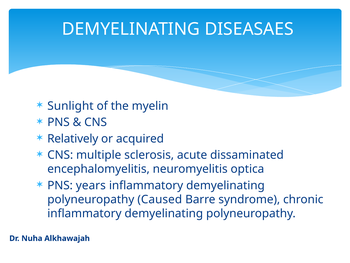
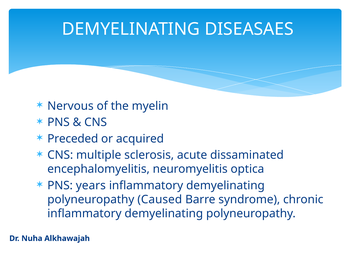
Sunlight: Sunlight -> Nervous (70, 106)
Relatively: Relatively -> Preceded (73, 138)
